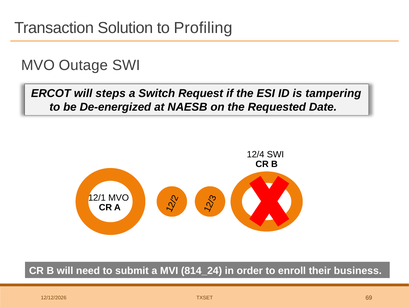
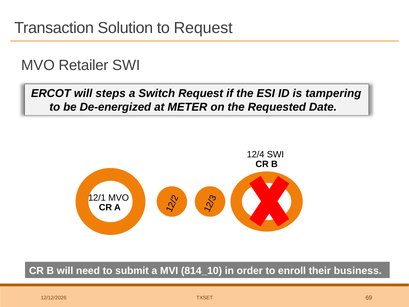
to Profiling: Profiling -> Request (203, 28)
Outage: Outage -> Retailer (83, 65)
NAESB: NAESB -> METER (187, 107)
814_24: 814_24 -> 814_10 (202, 270)
